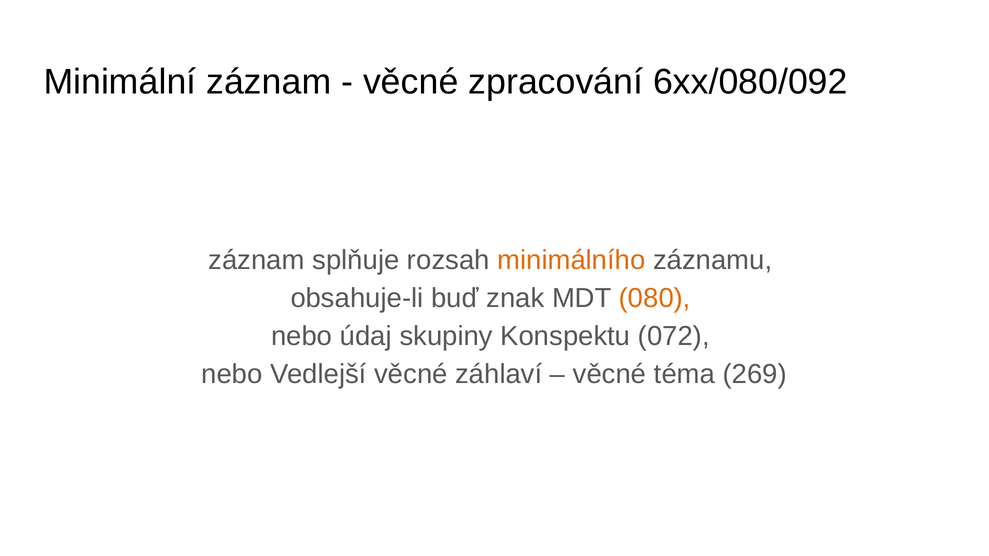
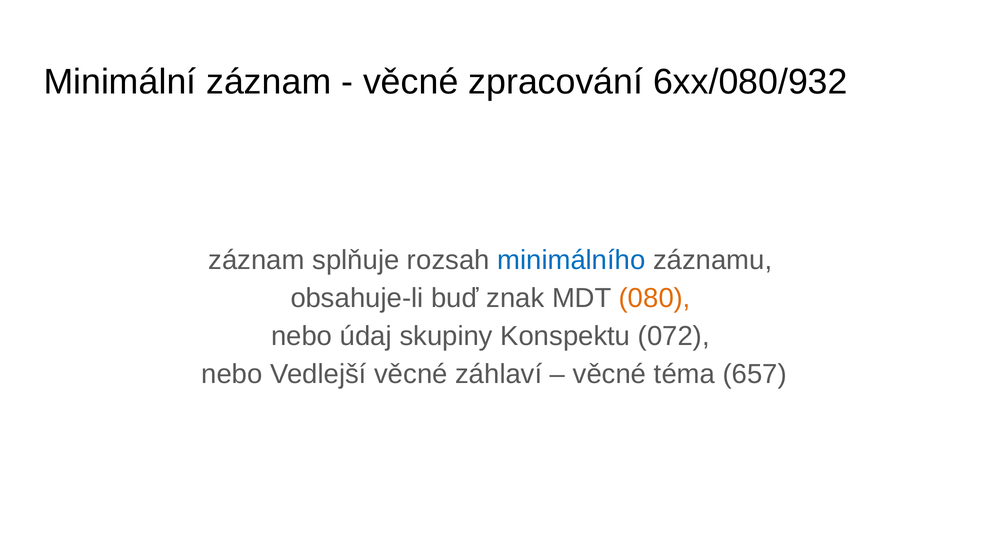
6xx/080/092: 6xx/080/092 -> 6xx/080/932 (750, 82)
minimálního colour: orange -> blue (571, 260)
269: 269 -> 657 (755, 374)
